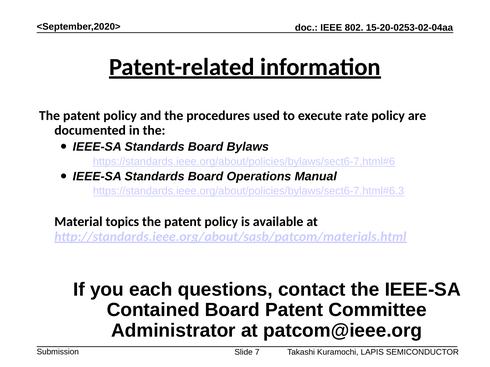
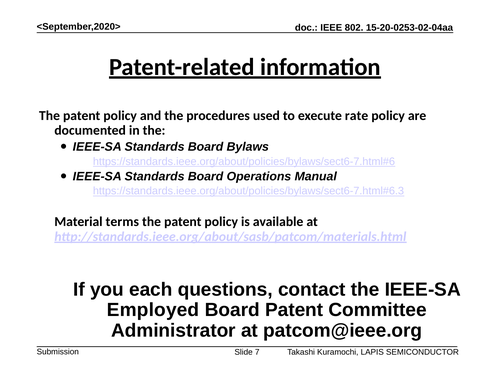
topics: topics -> terms (122, 222)
Contained: Contained -> Employed (153, 310)
